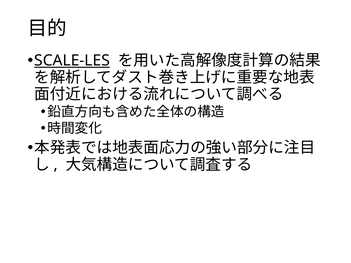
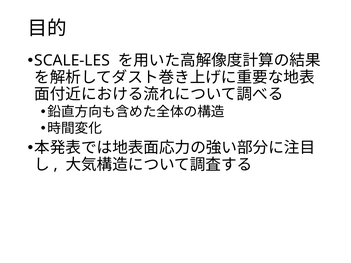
SCALE-LES underline: present -> none (72, 61)
